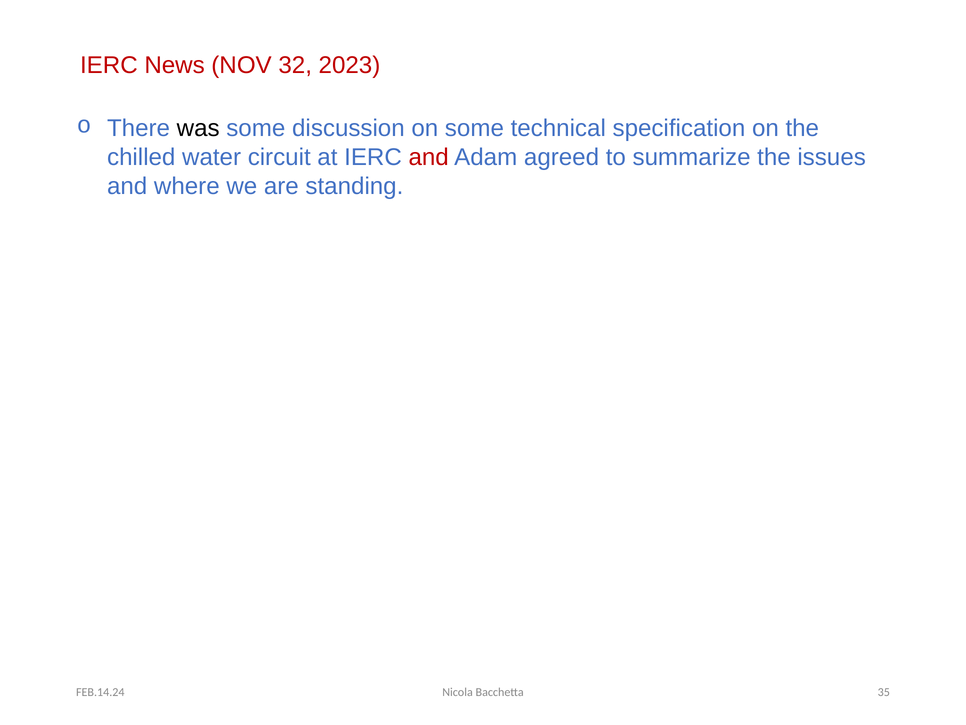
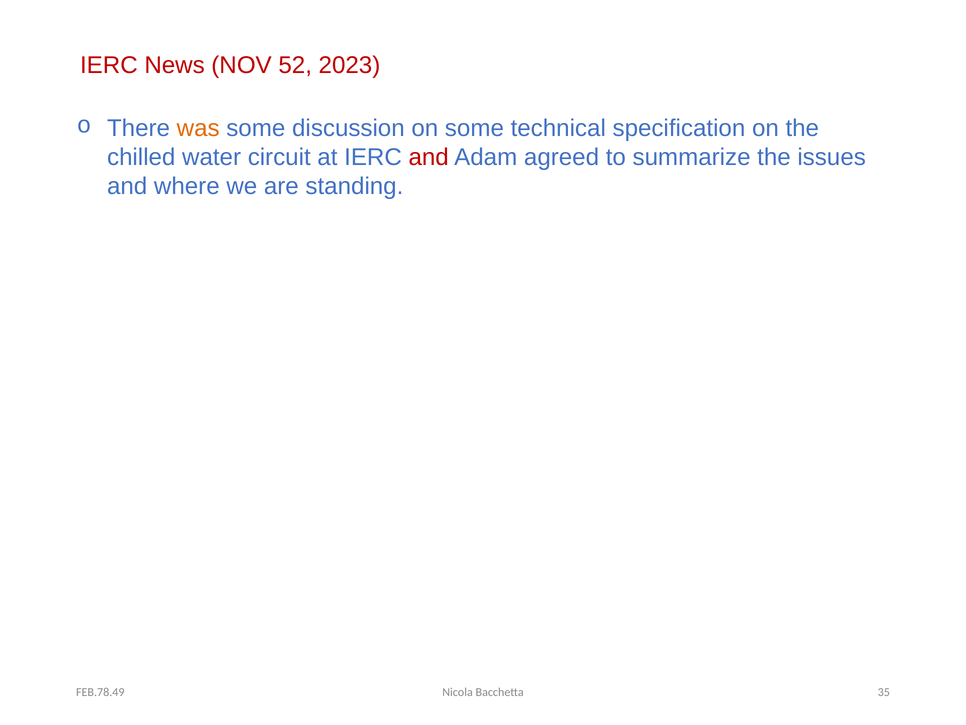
32: 32 -> 52 (295, 65)
was colour: black -> orange (198, 128)
FEB.14.24: FEB.14.24 -> FEB.78.49 (100, 692)
